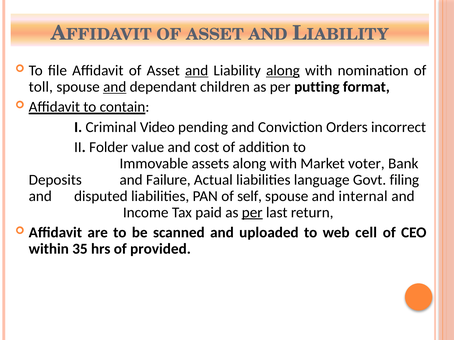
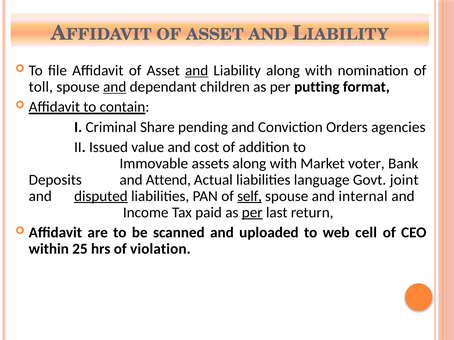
along underline: present -> none (283, 71)
Video: Video -> Share (157, 127)
incorrect: incorrect -> agencies (398, 127)
Folder: Folder -> Issued (109, 147)
Failure: Failure -> Attend (168, 180)
filing: filing -> joint (404, 180)
disputed underline: none -> present (101, 196)
self underline: none -> present (250, 196)
35: 35 -> 25 (80, 249)
provided: provided -> violation (160, 249)
